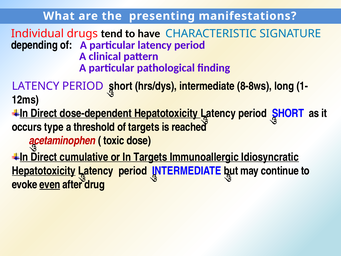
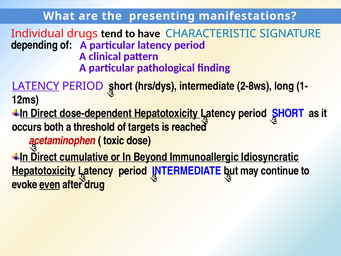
8-8ws: 8-8ws -> 2-8ws (254, 86)
LATENCY underline: none -> present (36, 86)
type: type -> both (54, 127)
In Targets: Targets -> Beyond (150, 157)
